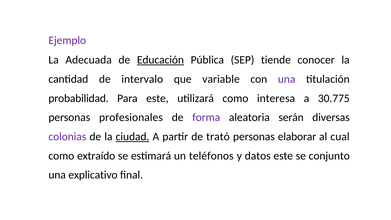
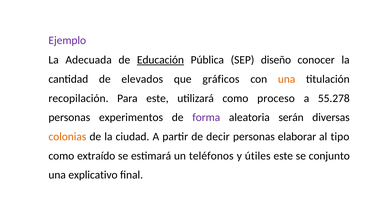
tiende: tiende -> diseño (276, 60)
intervalo: intervalo -> elevados (142, 79)
variable: variable -> gráficos (221, 79)
una colour: purple -> orange (287, 79)
probabilidad: probabilidad -> recopilación (78, 98)
interesa: interesa -> proceso (276, 98)
30.775: 30.775 -> 55.278 (334, 98)
profesionales: profesionales -> experimentos (131, 117)
colonias colour: purple -> orange (67, 137)
ciudad underline: present -> none (133, 137)
trató: trató -> decir (218, 137)
cual: cual -> tipo (340, 137)
datos: datos -> útiles (258, 156)
